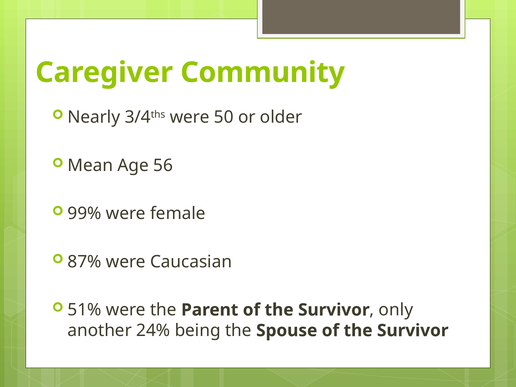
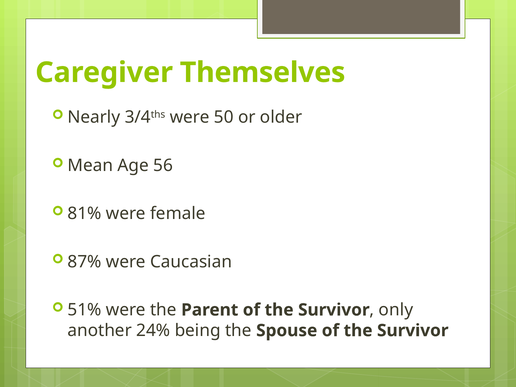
Community: Community -> Themselves (263, 73)
99%: 99% -> 81% (84, 214)
